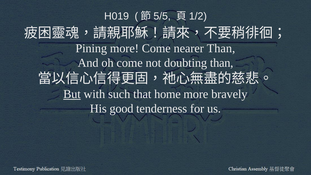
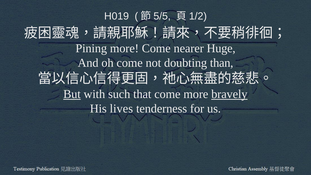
nearer Than: Than -> Huge (221, 48)
that home: home -> come (167, 94)
bravely underline: none -> present (229, 94)
good: good -> lives (121, 109)
